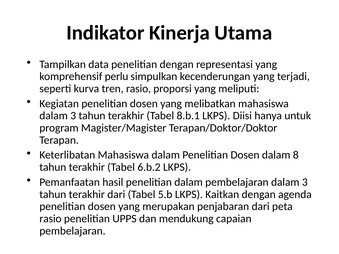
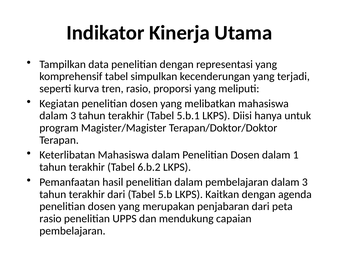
komprehensif perlu: perlu -> tabel (117, 77)
8.b.1: 8.b.1 -> 5.b.1 (188, 116)
8: 8 -> 1 (296, 155)
